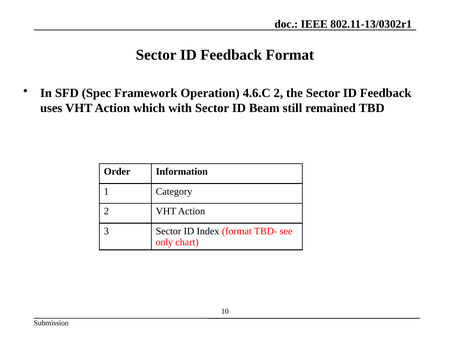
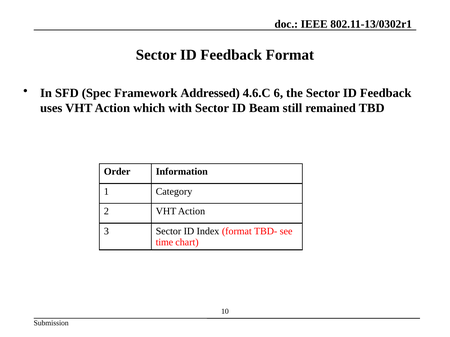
Operation: Operation -> Addressed (210, 93)
4.6.C 2: 2 -> 6 (278, 93)
only: only -> time (164, 243)
